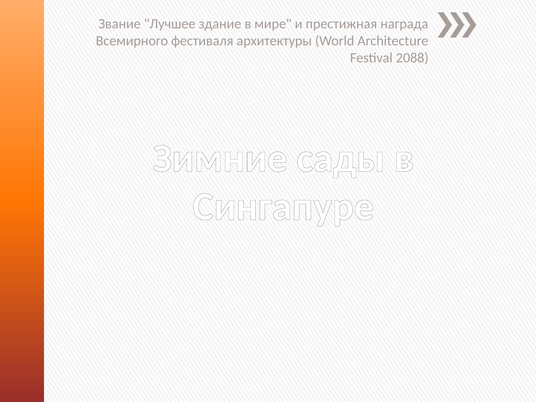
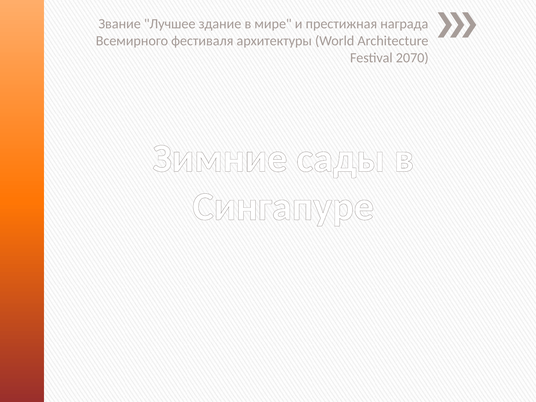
2088: 2088 -> 2070 (412, 58)
